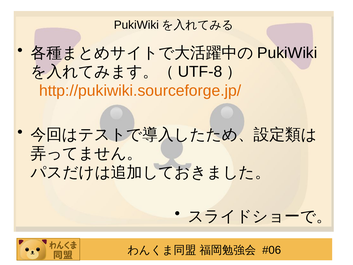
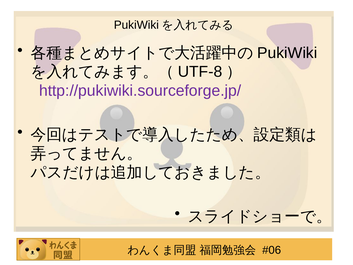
http://pukiwiki.sourceforge.jp/ colour: orange -> purple (140, 91)
